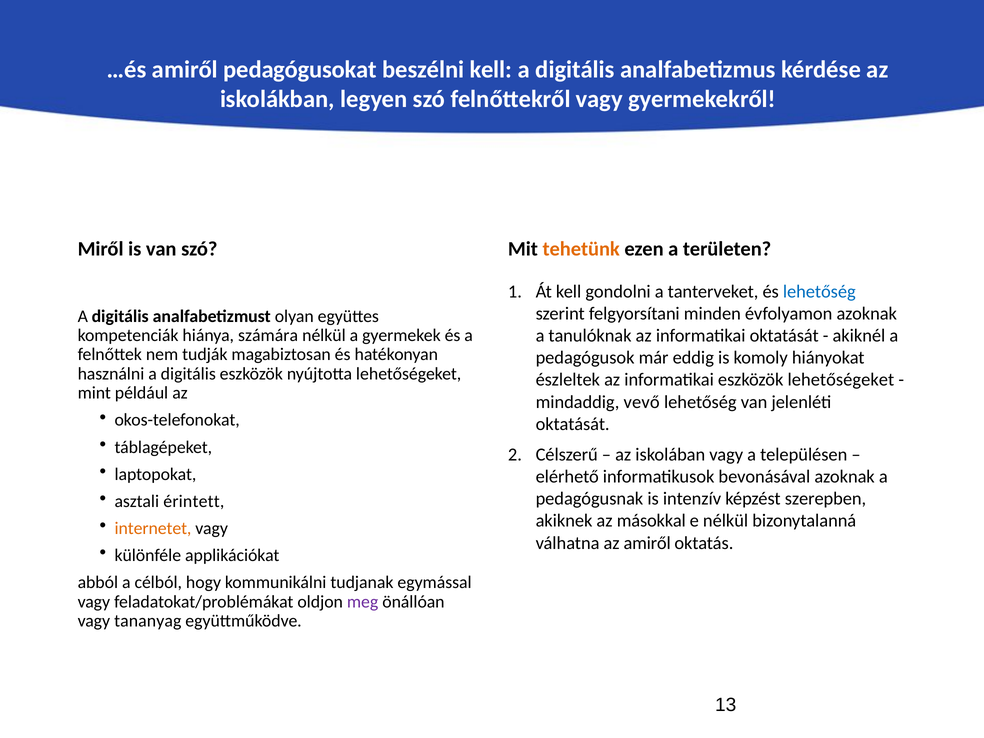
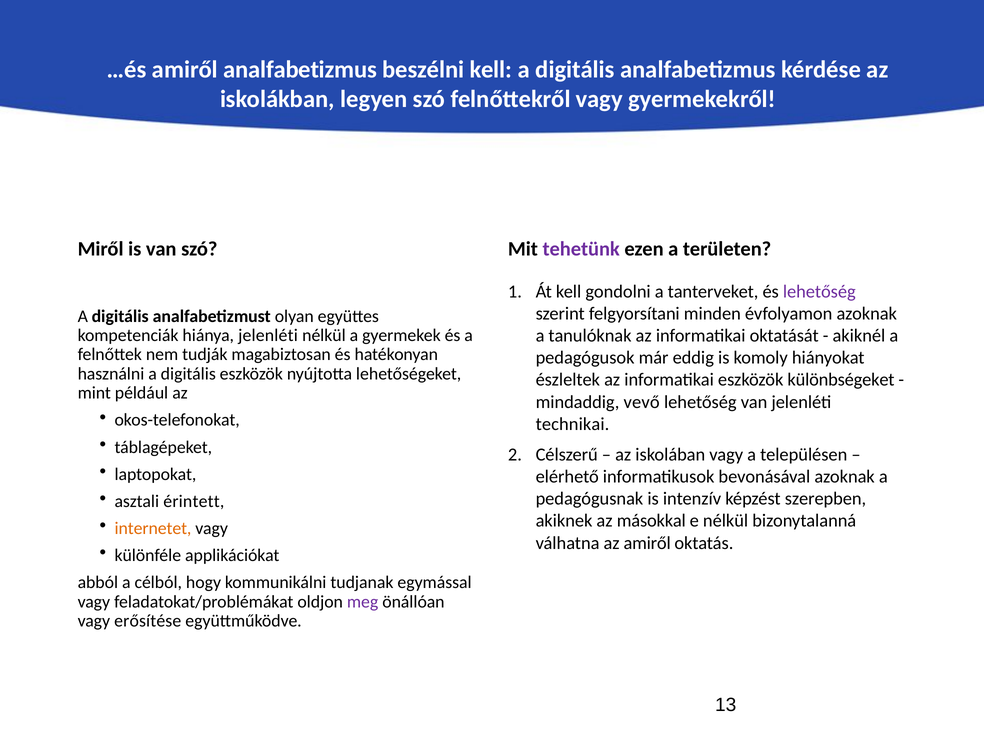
amiről pedagógusokat: pedagógusokat -> analfabetizmus (300, 70)
tehetünk colour: orange -> purple (581, 249)
lehetőség colour: blue -> purple (819, 292)
hiánya számára: számára -> jelenléti (268, 335)
eszközök lehetőségeket: lehetőségeket -> különbségeket (841, 380)
oktatását: oktatását -> technikai (573, 424)
tananyag: tananyag -> erősítése (148, 621)
